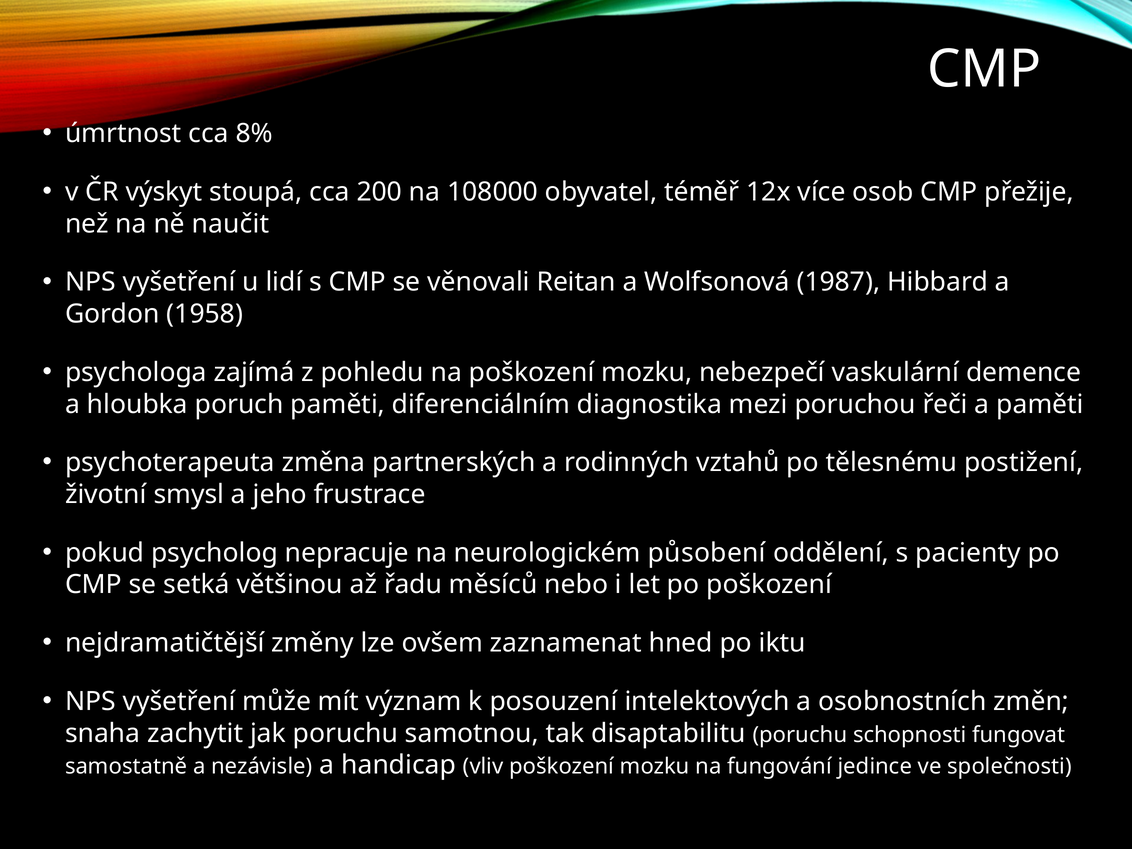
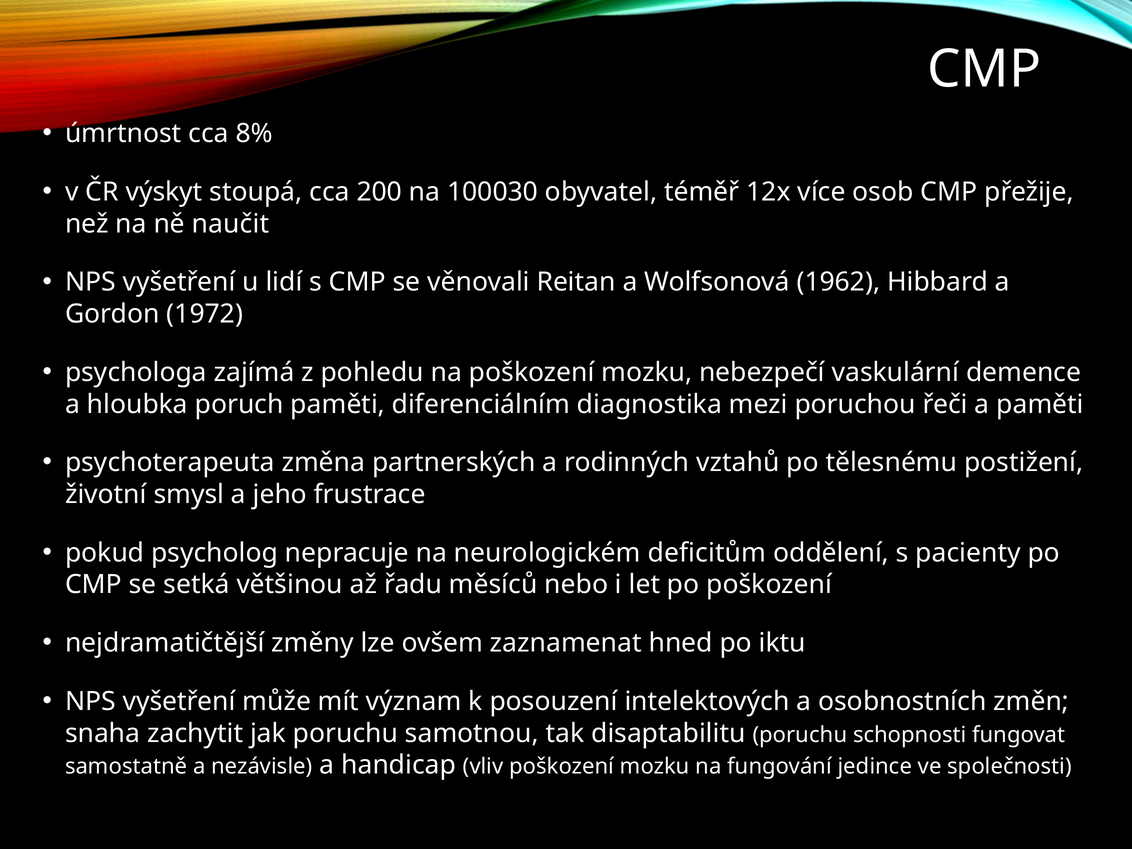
108000: 108000 -> 100030 (493, 192)
1987: 1987 -> 1962 (838, 282)
1958: 1958 -> 1972 (205, 314)
působení: působení -> deficitům (707, 553)
